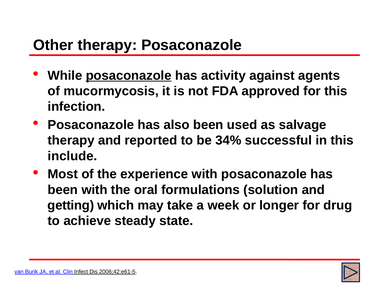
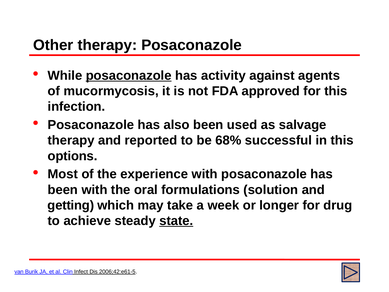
34%: 34% -> 68% (228, 140)
include: include -> options (73, 156)
state underline: none -> present (176, 221)
